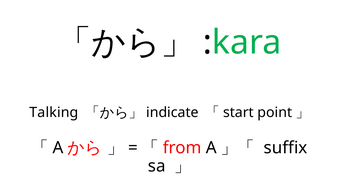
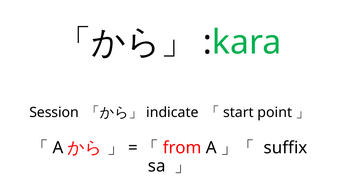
Talking: Talking -> Session (54, 112)
